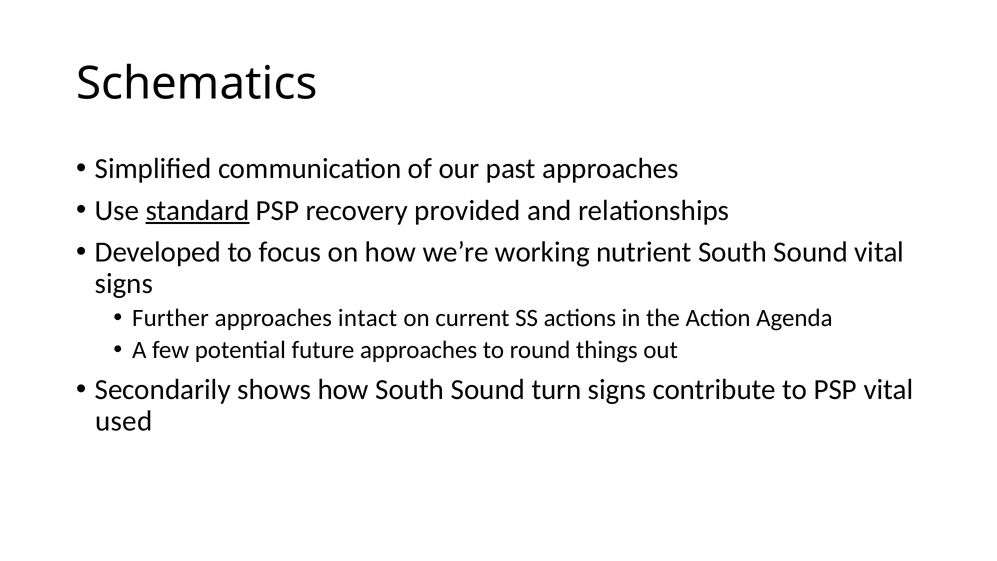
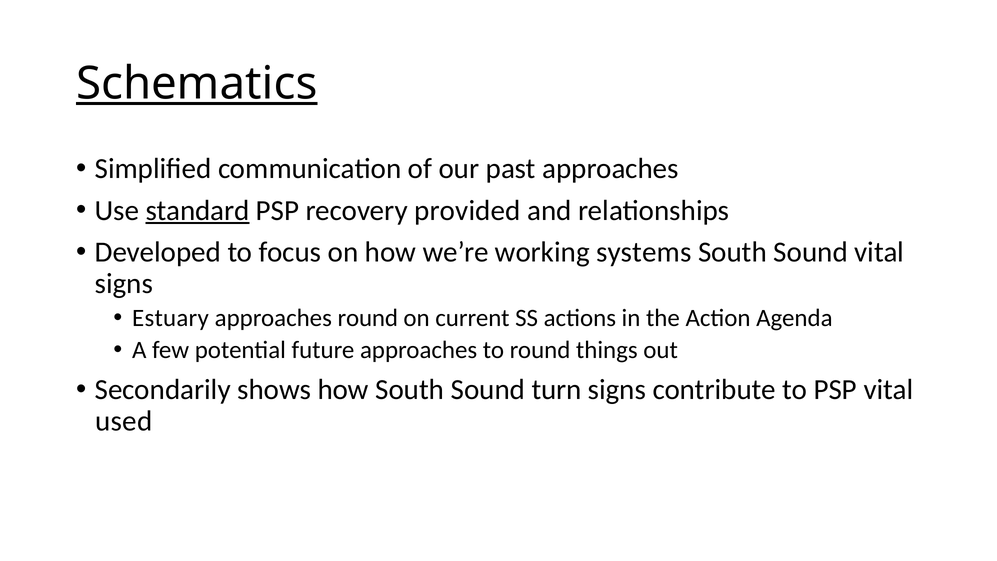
Schematics underline: none -> present (197, 84)
nutrient: nutrient -> systems (644, 252)
Further: Further -> Estuary (170, 318)
approaches intact: intact -> round (368, 318)
